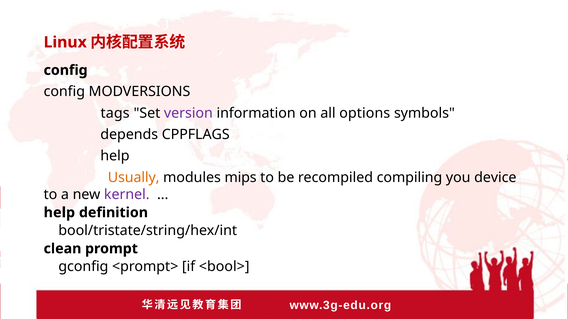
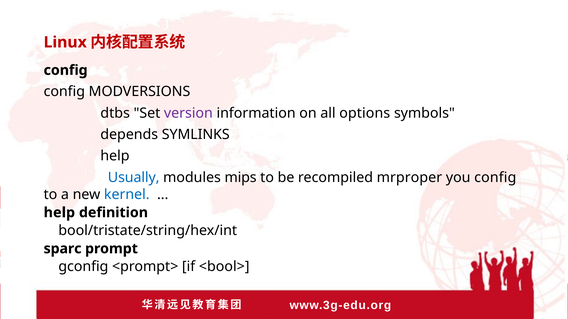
tags: tags -> dtbs (115, 113)
CPPFLAGS: CPPFLAGS -> SYMLINKS (196, 135)
Usually colour: orange -> blue (134, 178)
compiling: compiling -> mrproper (409, 178)
you device: device -> config (495, 178)
kernel colour: purple -> blue (127, 195)
clean: clean -> sparc (63, 249)
